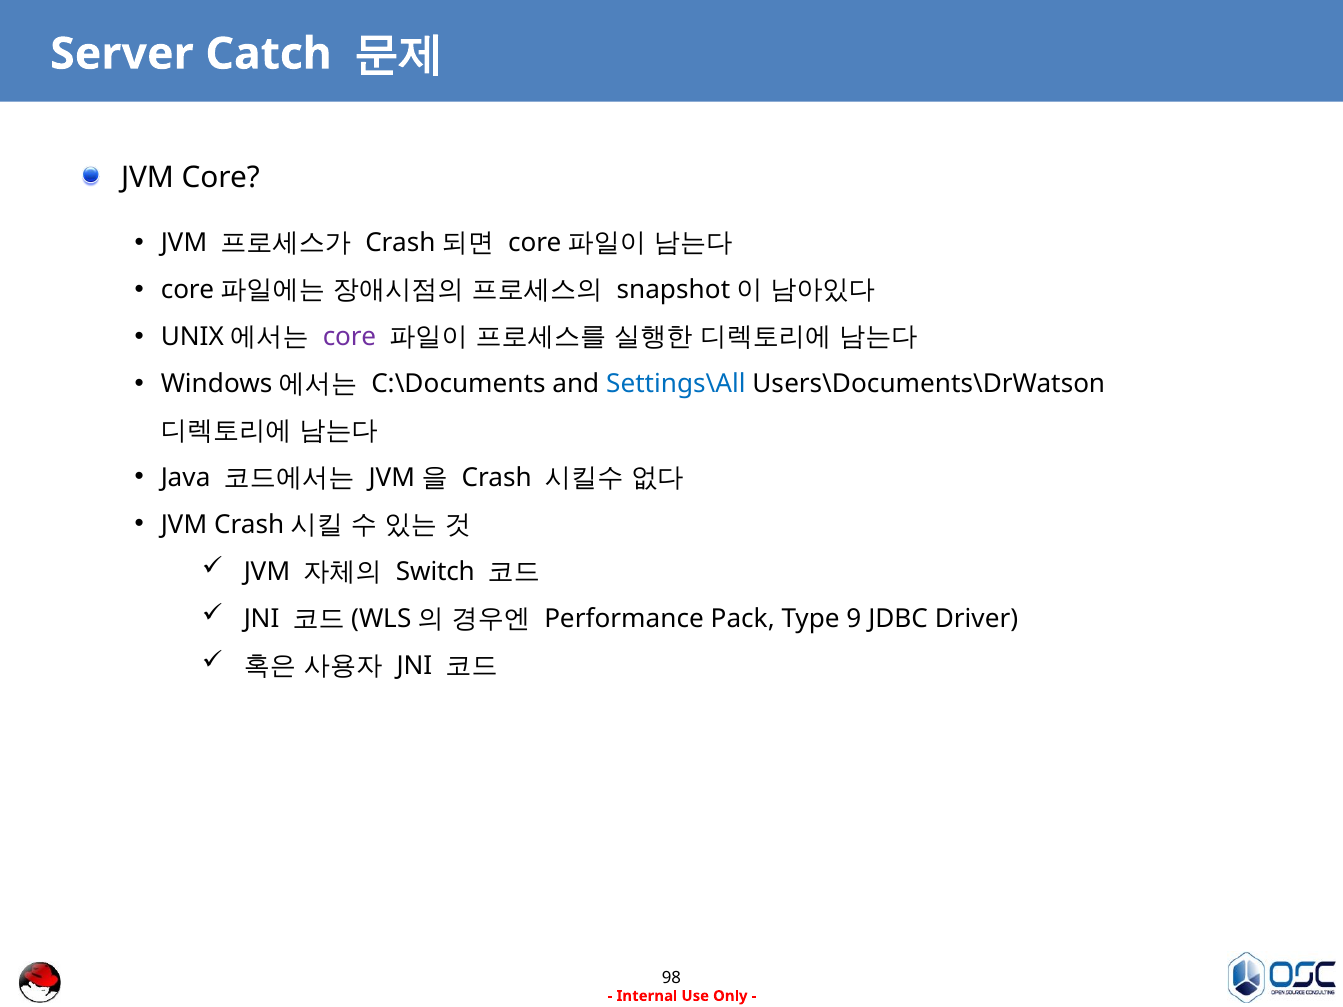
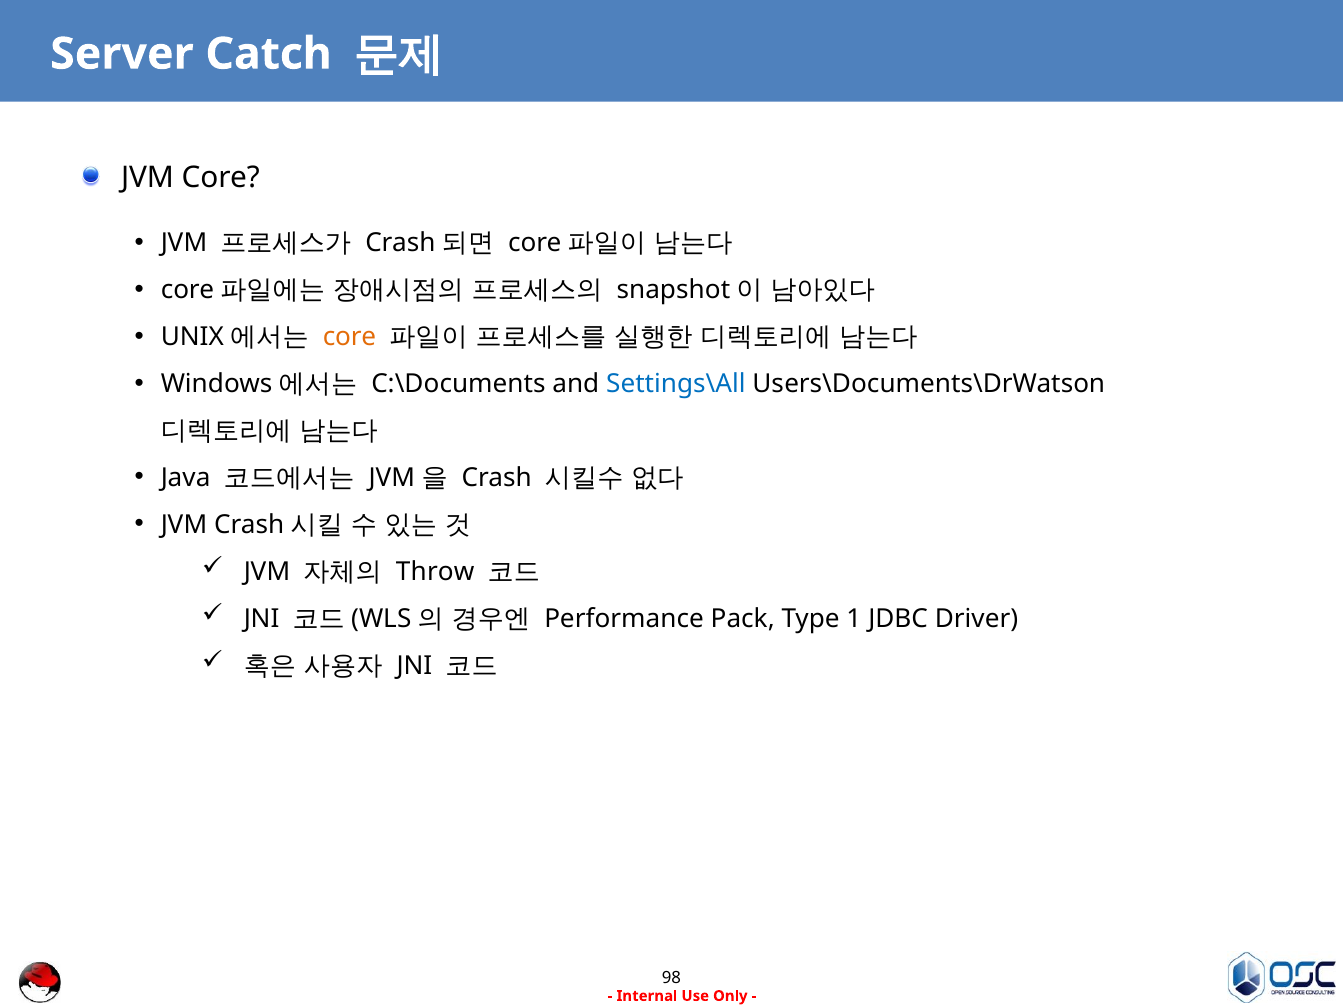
core colour: purple -> orange (349, 337)
Switch: Switch -> Throw (435, 572)
9: 9 -> 1 (854, 619)
